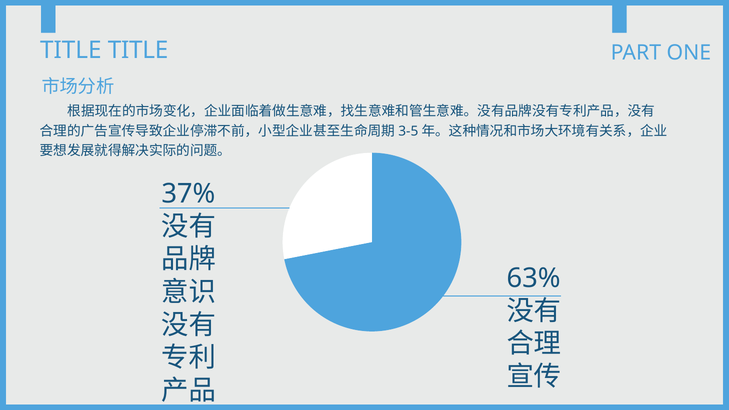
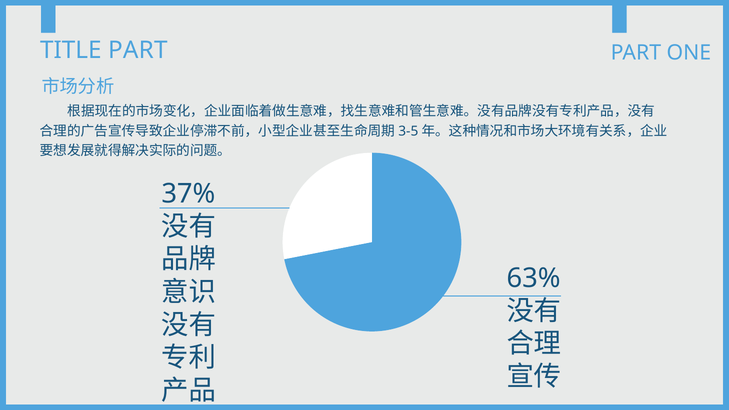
TITLE TITLE: TITLE -> PART (138, 50)
